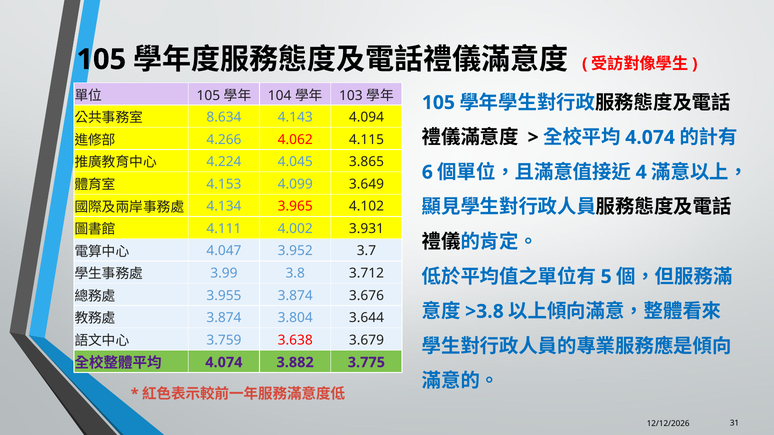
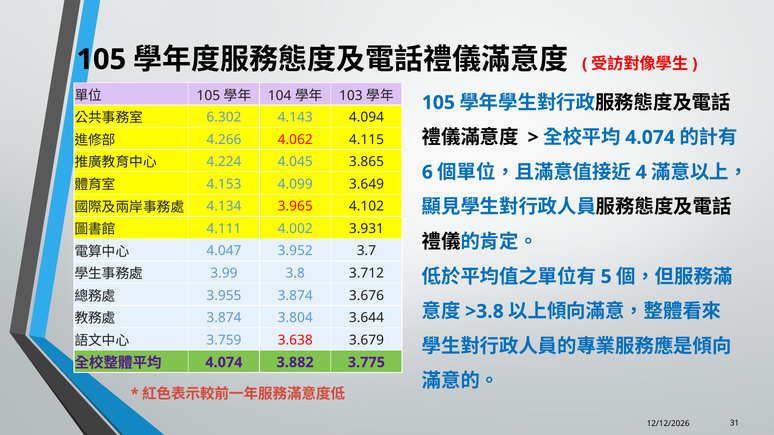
8.634: 8.634 -> 6.302 (224, 117)
